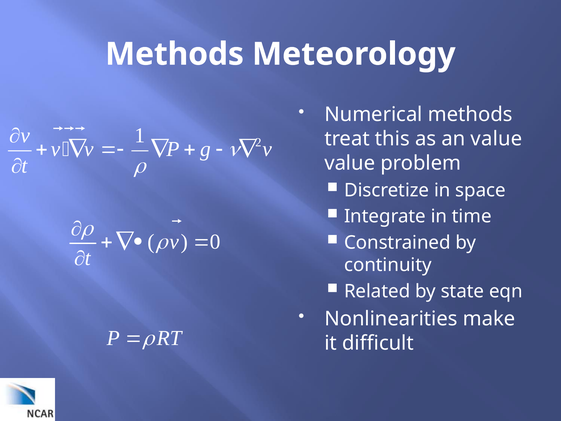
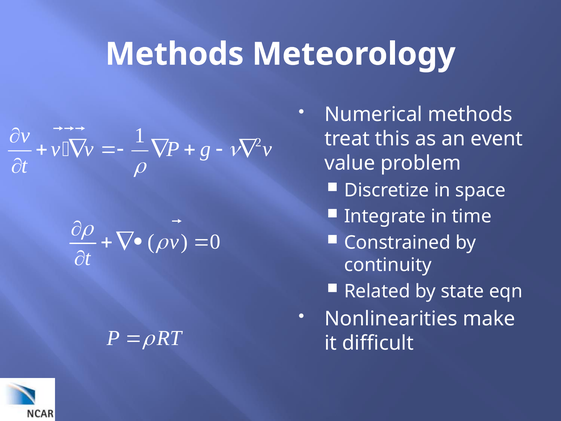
an value: value -> event (497, 139)
